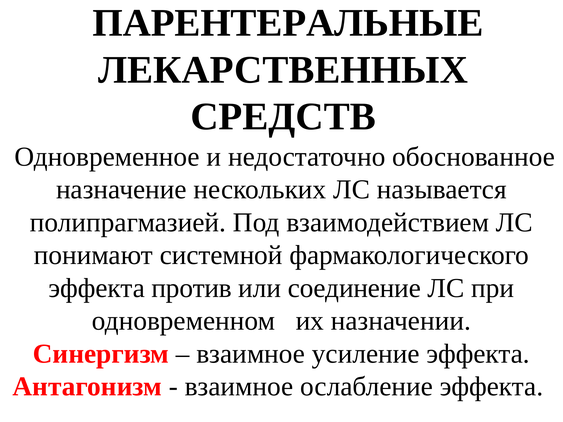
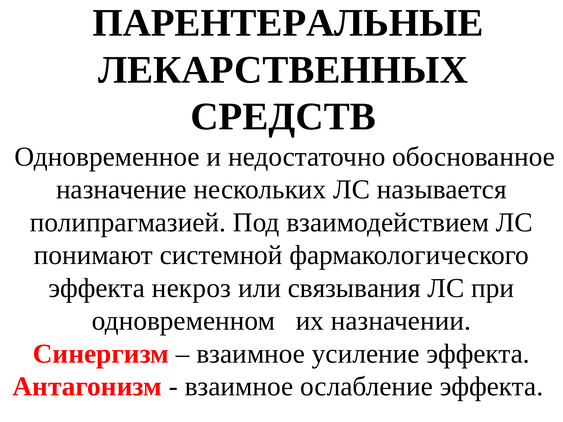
против: против -> некроз (191, 288)
соединение: соединение -> связывания (354, 288)
